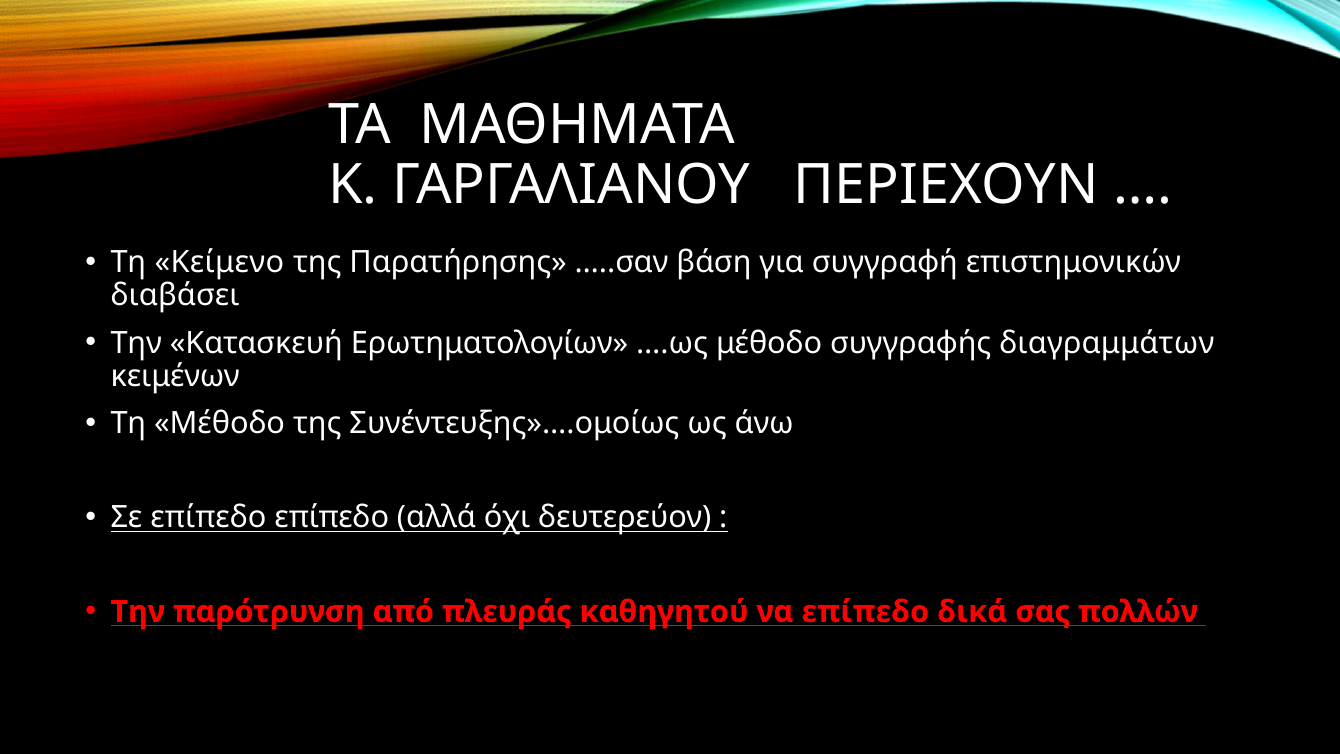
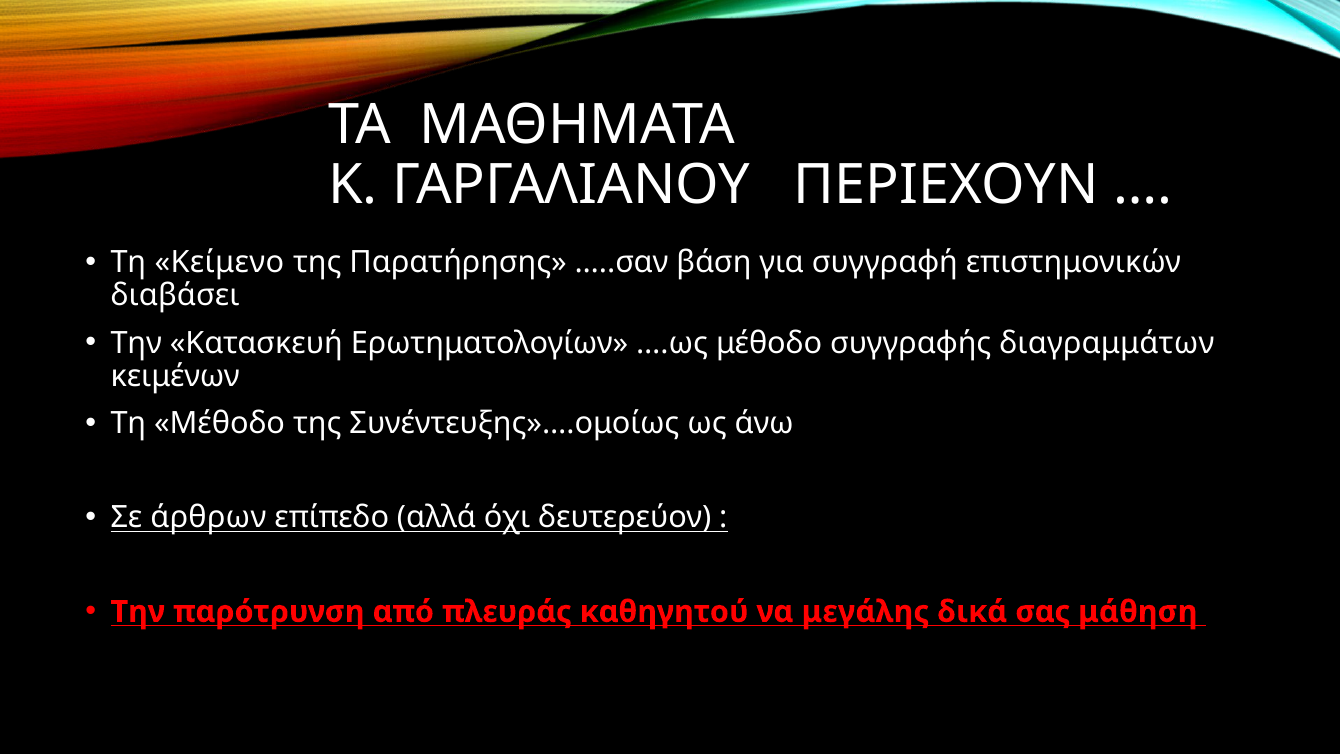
Σε επίπεδο: επίπεδο -> άρθρων (208, 517)
να επίπεδο: επίπεδο -> μεγάλης (865, 612)
πολλών: πολλών -> μάθηση (1138, 612)
